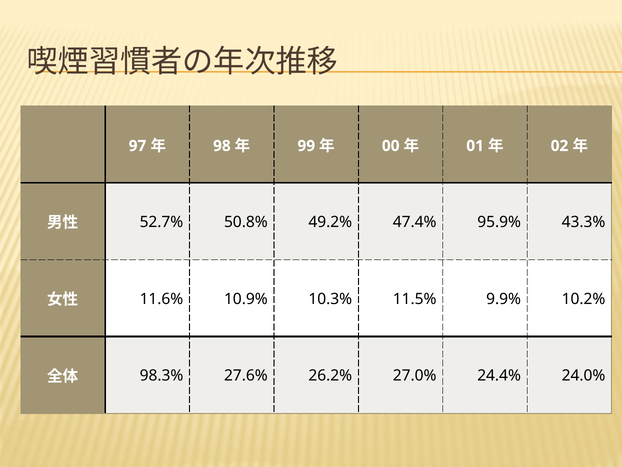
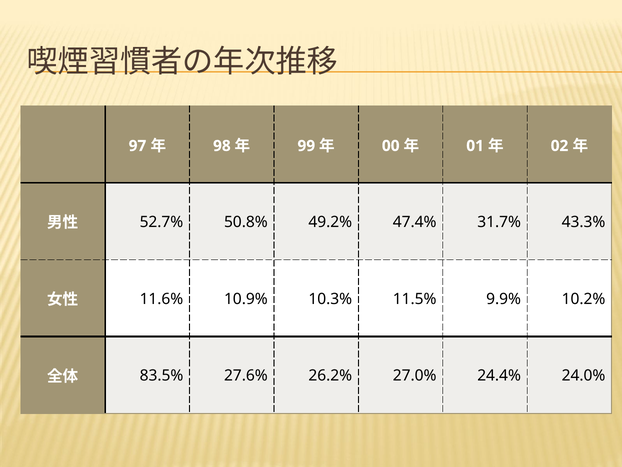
95.9%: 95.9% -> 31.7% (499, 222)
98.3%: 98.3% -> 83.5% (161, 375)
